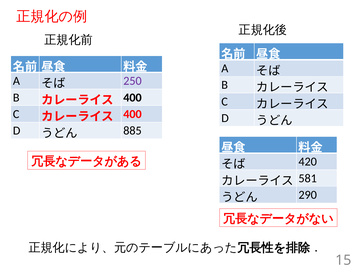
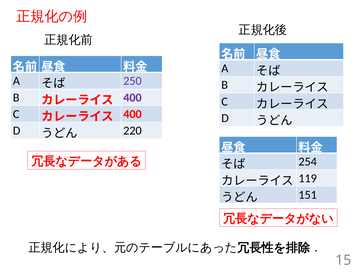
400 colour: black -> purple (132, 97)
885: 885 -> 220 (132, 130)
420: 420 -> 254 (308, 161)
581: 581 -> 119 (308, 178)
290: 290 -> 151 (308, 194)
